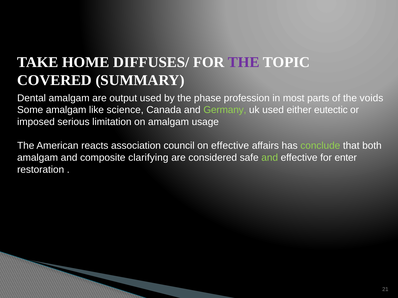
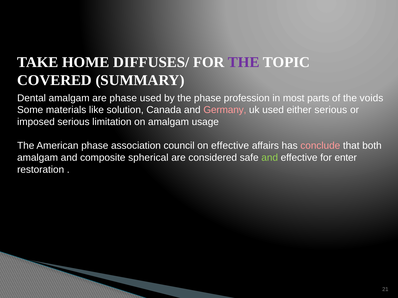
are output: output -> phase (123, 98)
Some amalgam: amalgam -> materials (66, 110)
science: science -> solution (125, 110)
Germany colour: light green -> pink (225, 110)
either eutectic: eutectic -> serious (331, 110)
American reacts: reacts -> phase (95, 146)
conclude colour: light green -> pink (320, 146)
clarifying: clarifying -> spherical (148, 158)
